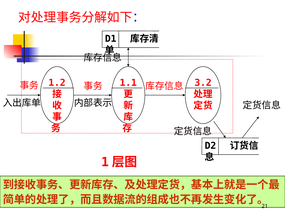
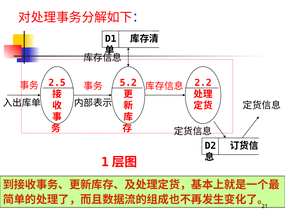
1.1: 1.1 -> 5.2 (128, 83)
3.2: 3.2 -> 2.2 (203, 83)
1.2: 1.2 -> 2.5 (57, 83)
